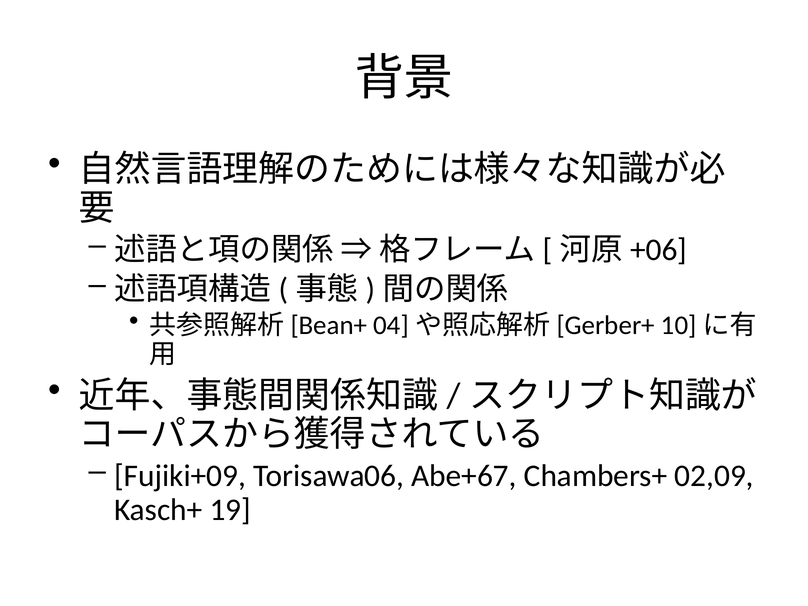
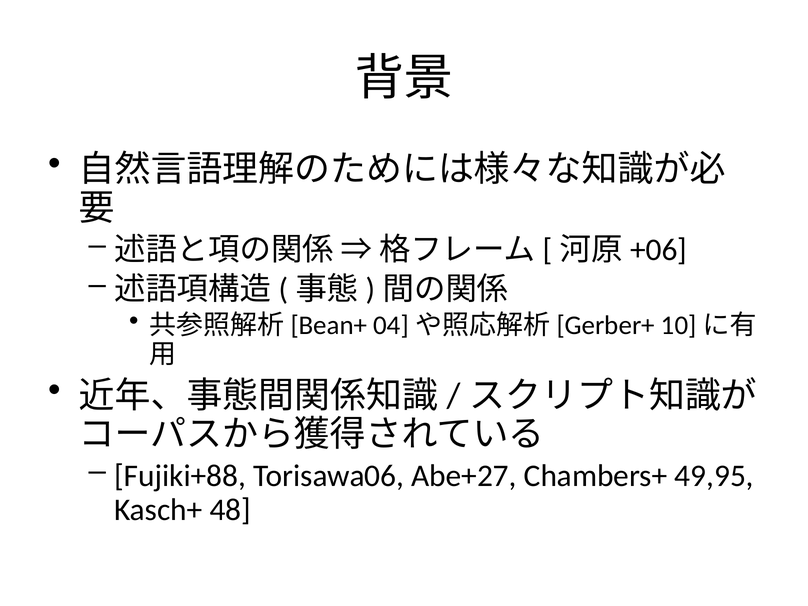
Fujiki+09: Fujiki+09 -> Fujiki+88 (180, 476)
Abe+67: Abe+67 -> Abe+27 (464, 476)
02,09: 02,09 -> 49,95 (714, 476)
19: 19 -> 48 (230, 510)
